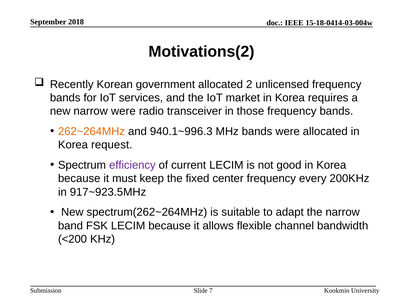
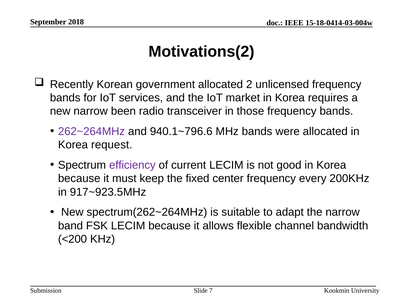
narrow were: were -> been (123, 111)
262~264MHz colour: orange -> purple (92, 131)
940.1~996.3: 940.1~996.3 -> 940.1~796.6 (181, 131)
